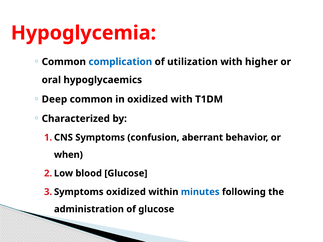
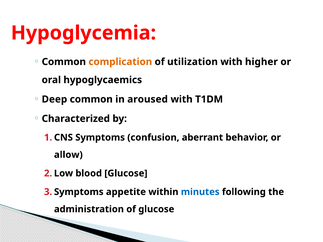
complication colour: blue -> orange (120, 62)
in oxidized: oxidized -> aroused (148, 99)
when: when -> allow (68, 155)
oxidized: oxidized -> appetite (126, 192)
